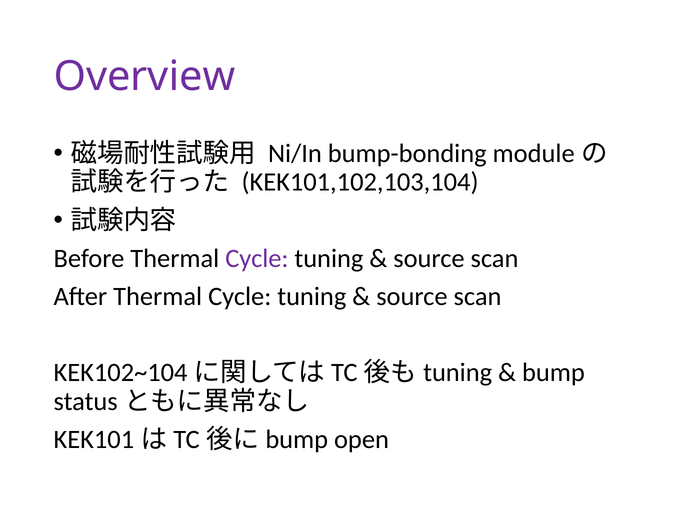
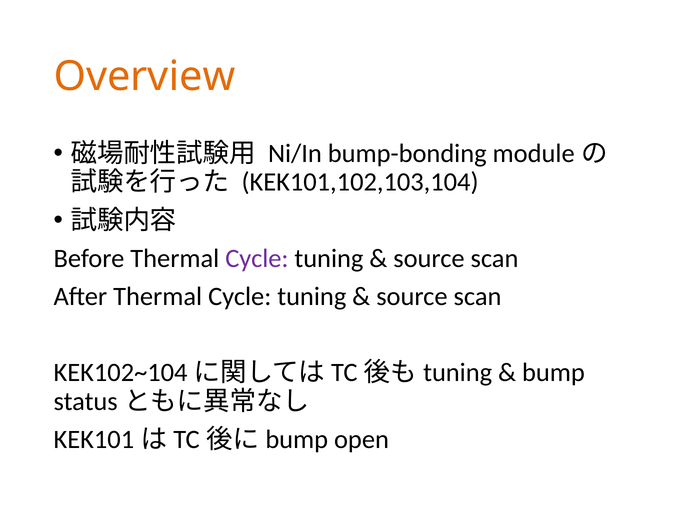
Overview colour: purple -> orange (144, 76)
